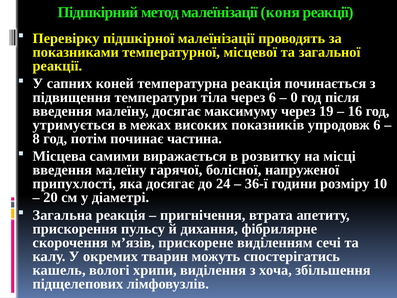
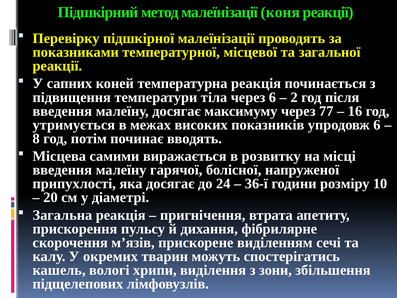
0: 0 -> 2 (294, 97)
19: 19 -> 77 (326, 111)
частина: частина -> вводять (195, 138)
хоча: хоча -> зони (275, 270)
